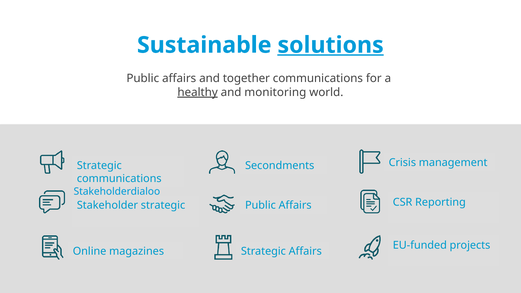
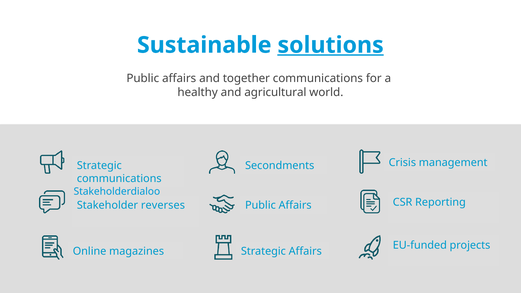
healthy underline: present -> none (198, 92)
monitoring: monitoring -> agricultural (275, 92)
strategic: strategic -> reverses (163, 205)
